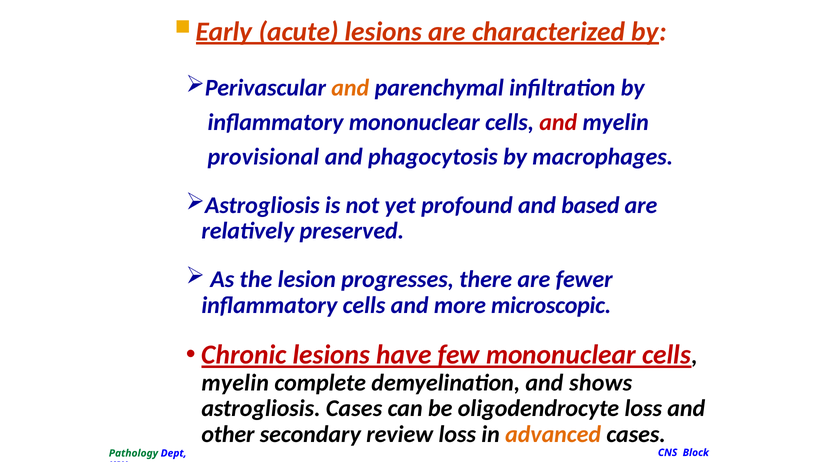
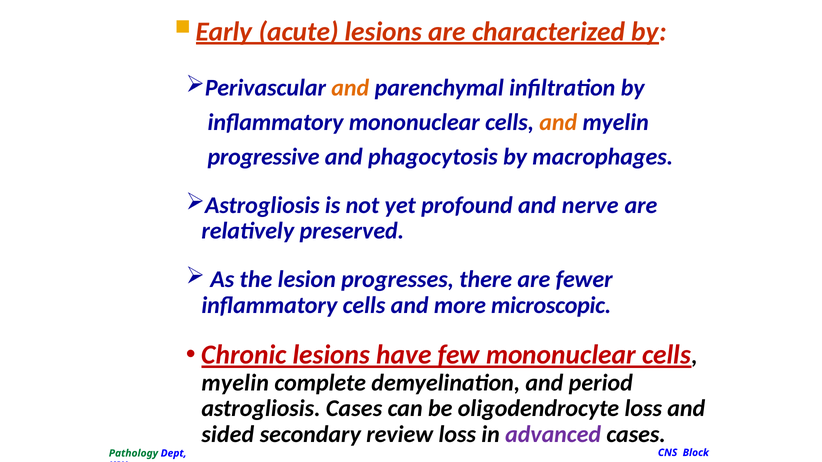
and colour: red -> orange (558, 122)
provisional: provisional -> progressive (264, 157)
based: based -> nerve (590, 205)
shows: shows -> period (601, 383)
other: other -> sided (228, 435)
advanced colour: orange -> purple (553, 435)
